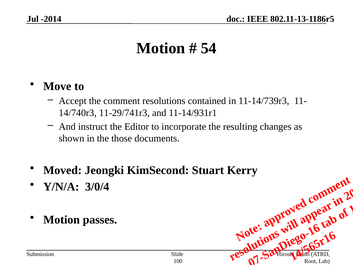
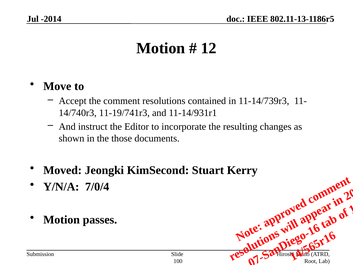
54: 54 -> 12 (209, 48)
11-29/741r3: 11-29/741r3 -> 11-19/741r3 (124, 113)
3/0/4: 3/0/4 -> 7/0/4 (97, 187)
